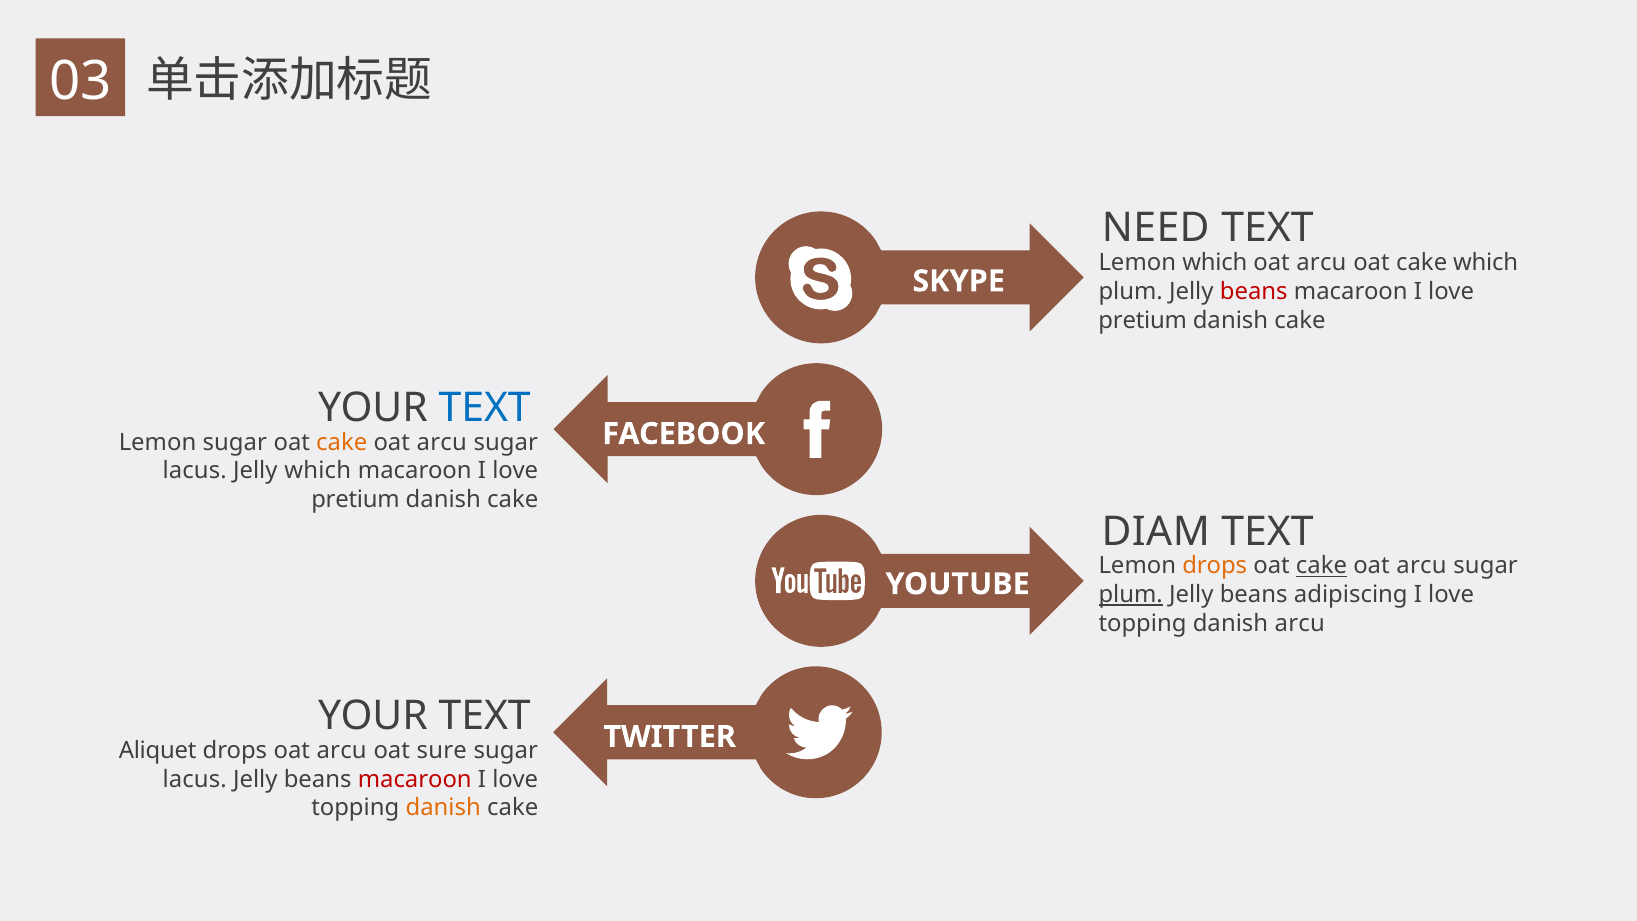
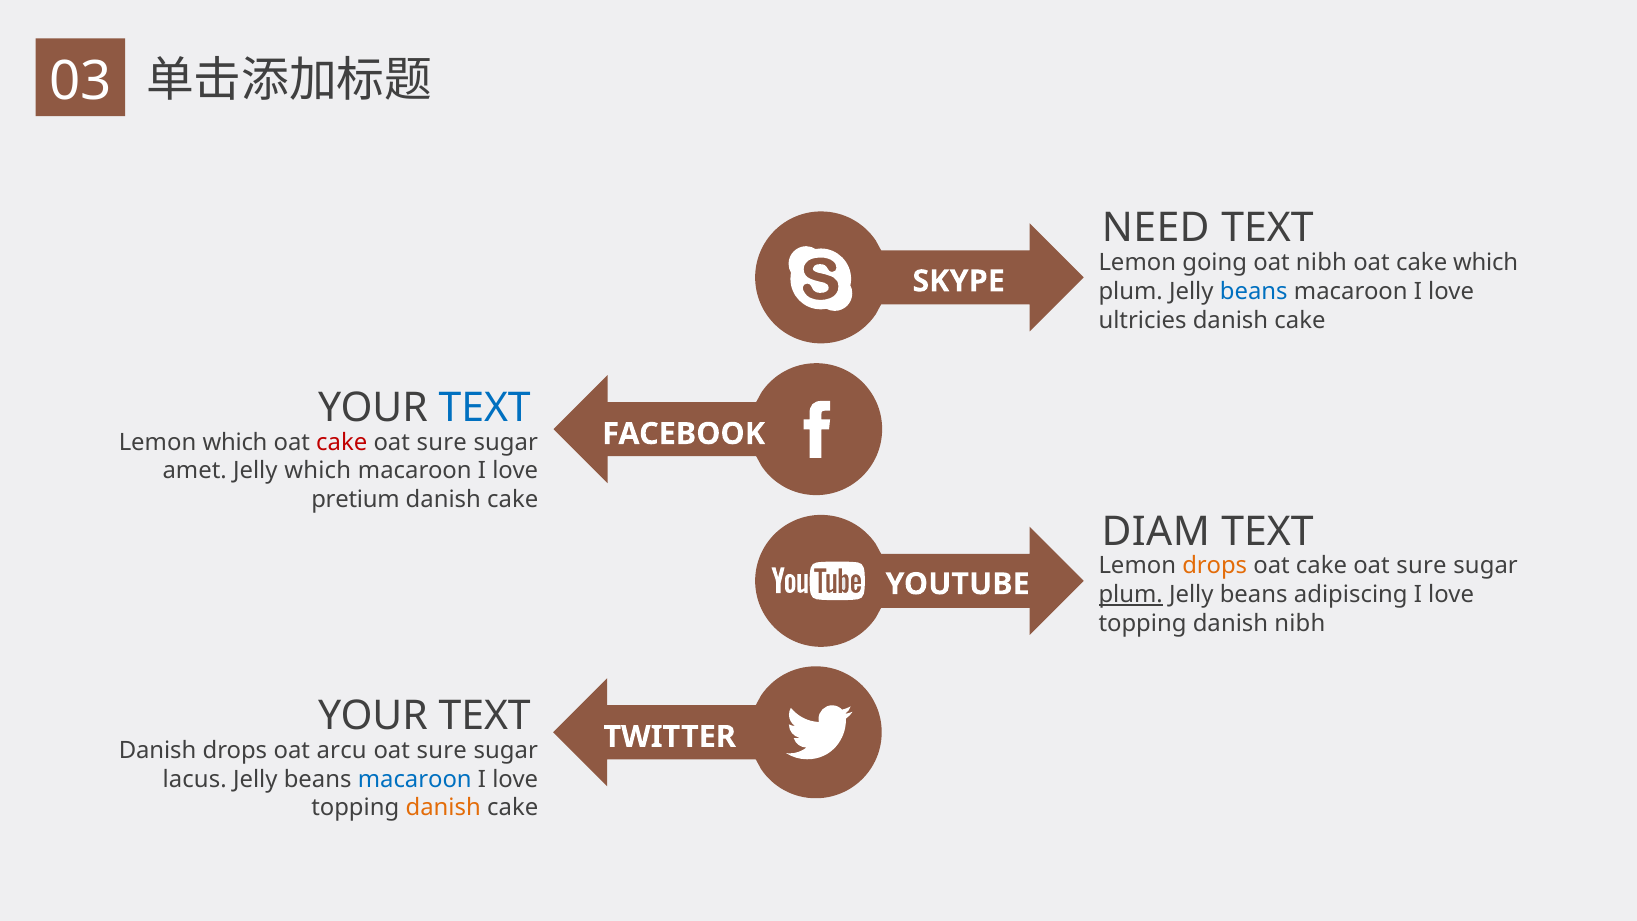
Lemon which: which -> going (1215, 263)
arcu: arcu -> nibh (1321, 263)
beans colour: red -> blue (1254, 292)
pretium: pretium -> ultricies (1143, 320)
Lemon sugar: sugar -> which (235, 442)
cake colour: orange -> red (342, 442)
arcu: arcu -> sure (442, 442)
lacus: lacus -> amet (195, 471)
cake underline: present -> none (1322, 566)
arcu: arcu -> sure (1422, 566)
danish arcu: arcu -> nibh (1300, 623)
Aliquet: Aliquet -> Danish (158, 750)
macaroon colour: red -> blue (415, 779)
